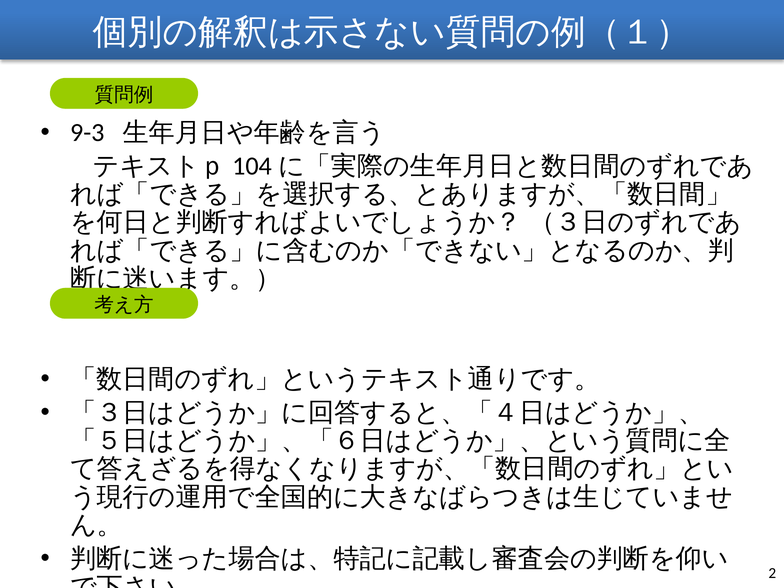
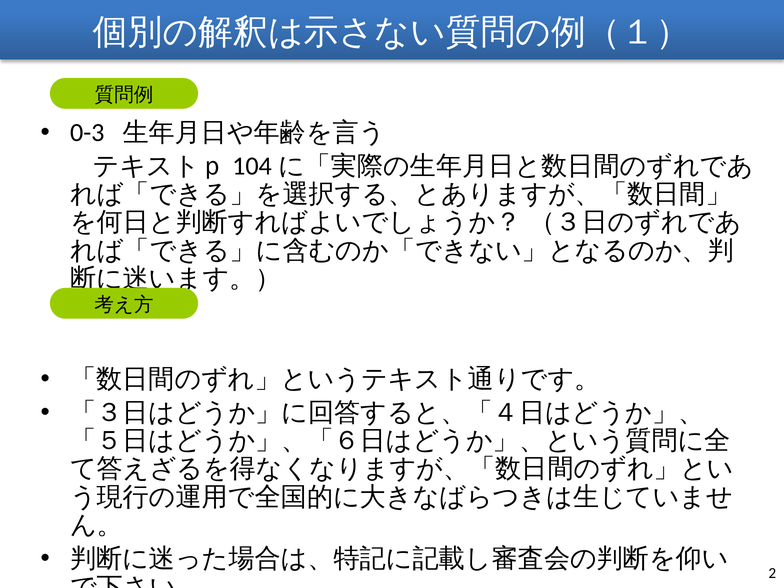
9-3: 9-3 -> 0-3 (87, 132)
